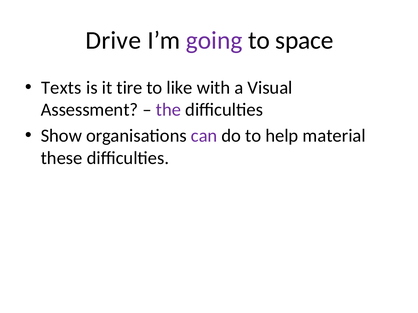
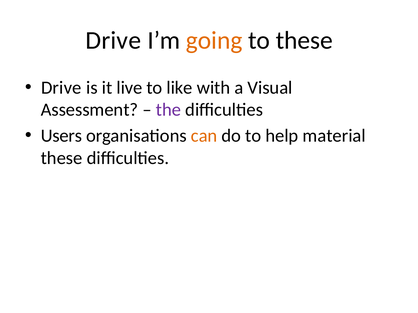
going colour: purple -> orange (214, 40)
to space: space -> these (304, 40)
Texts: Texts -> Drive (61, 88)
tire: tire -> live (130, 88)
Show: Show -> Users (61, 136)
can colour: purple -> orange (204, 136)
